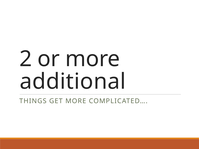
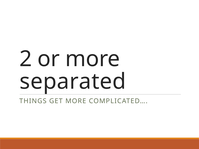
additional: additional -> separated (73, 82)
